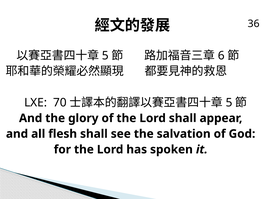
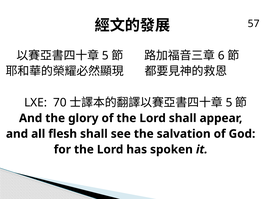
36: 36 -> 57 (254, 24)
